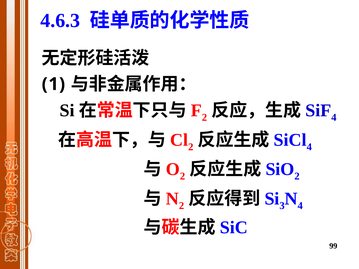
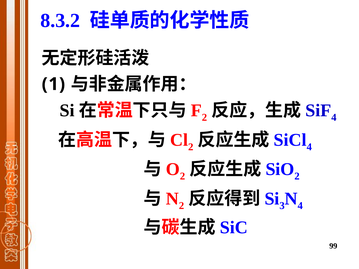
4.6.3: 4.6.3 -> 8.3.2 (60, 21)
